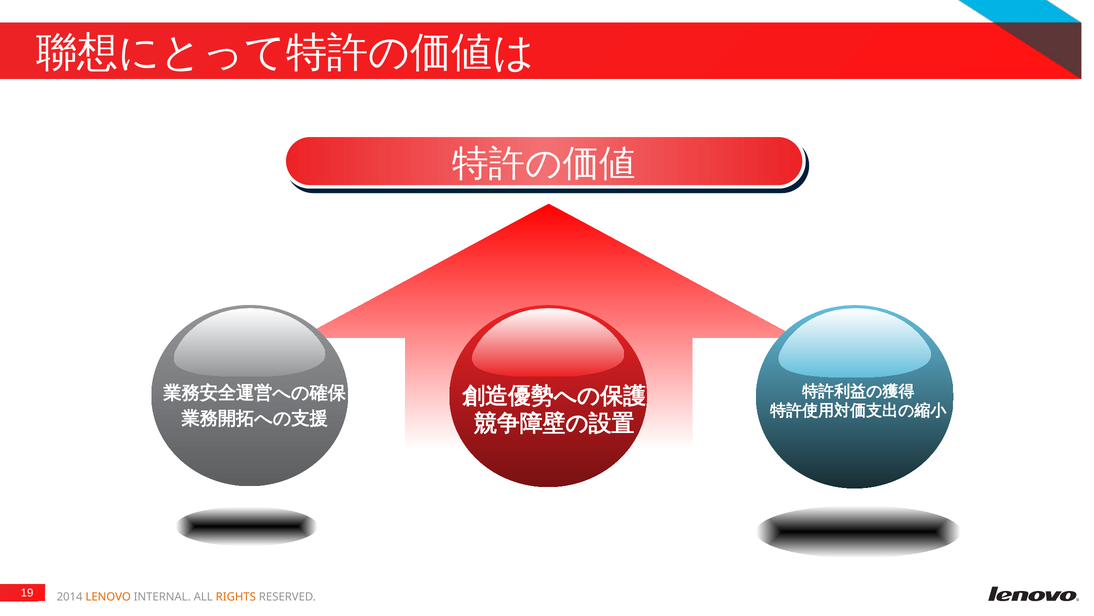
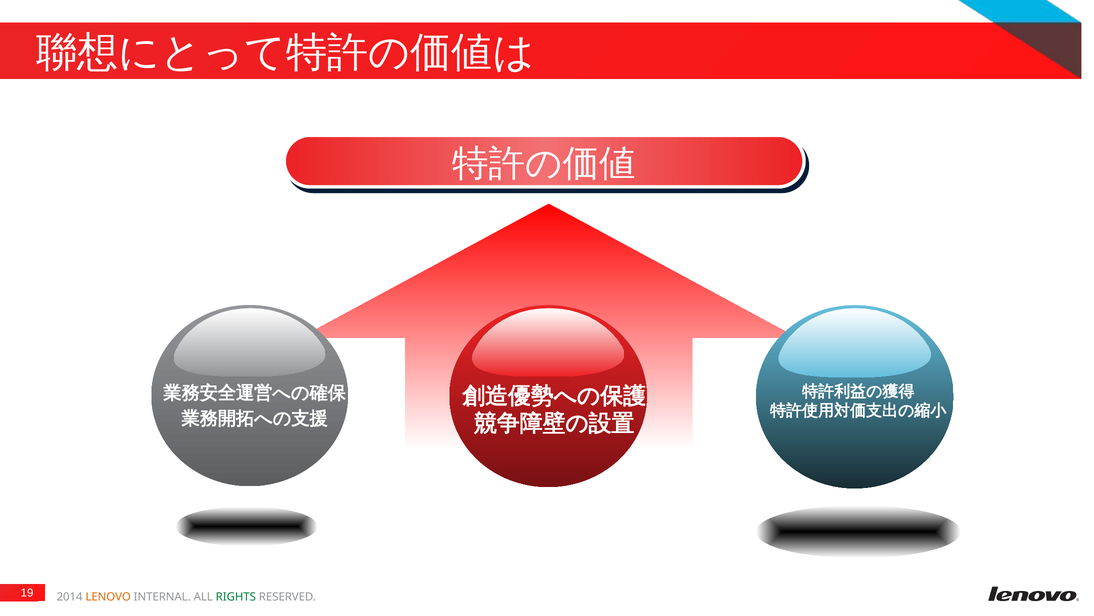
RIGHTS colour: orange -> green (236, 596)
